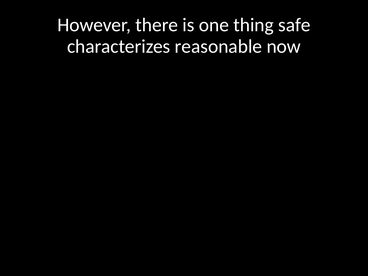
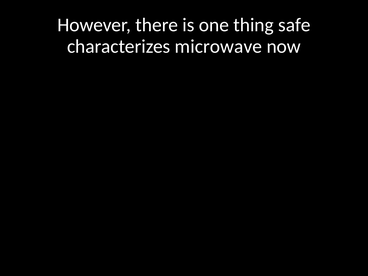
reasonable: reasonable -> microwave (218, 46)
